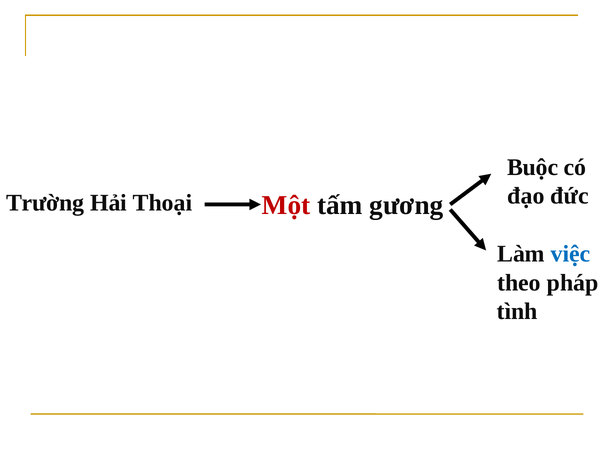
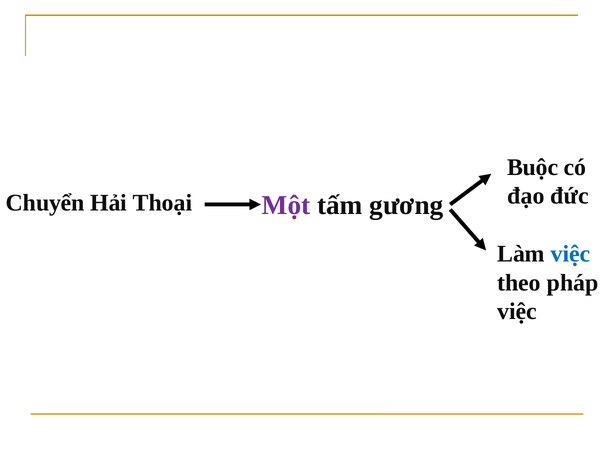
Trường: Trường -> Chuyển (45, 203)
Một colour: red -> purple (286, 206)
tình: tình -> việc (517, 312)
